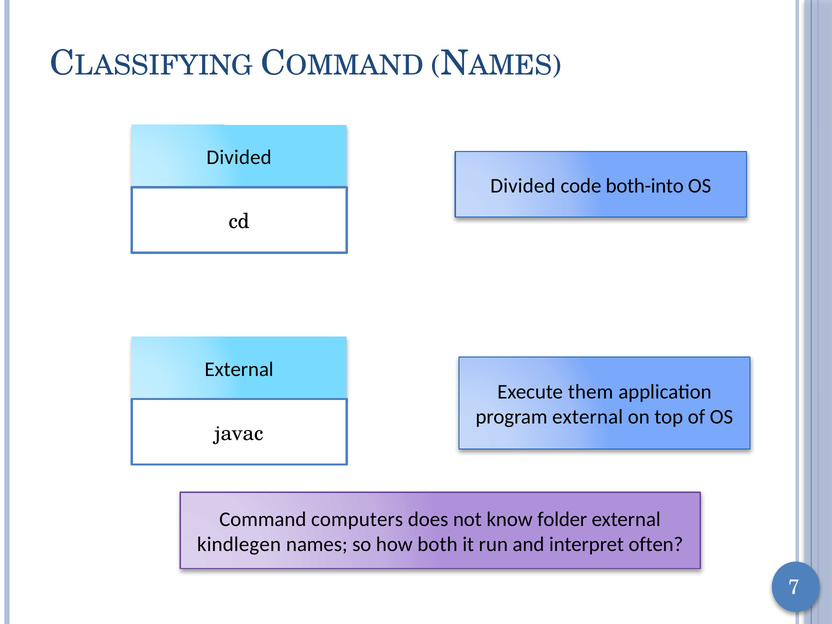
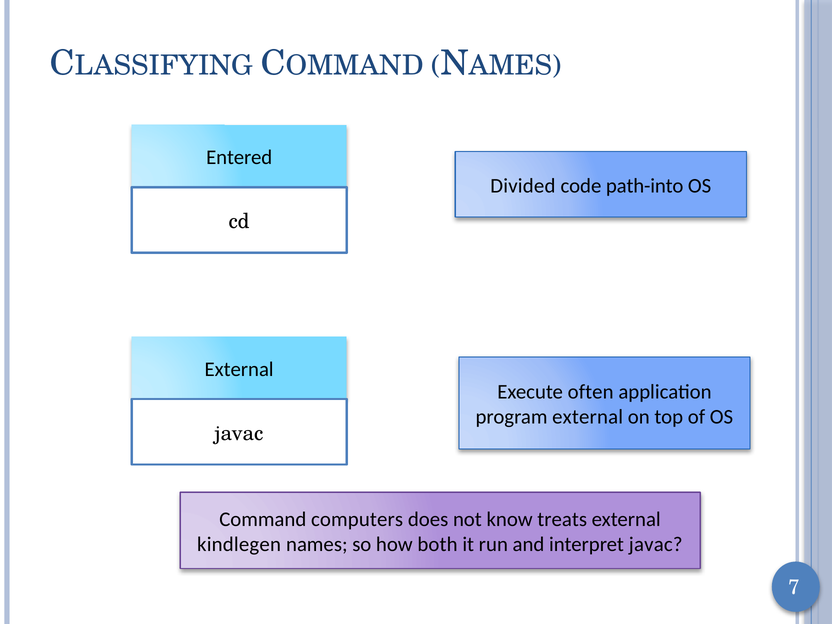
Divided: Divided -> Entered (239, 157)
both-into: both-into -> path-into (645, 186)
them: them -> often (591, 392)
folder: folder -> treats (562, 519)
interpret often: often -> javac (656, 544)
